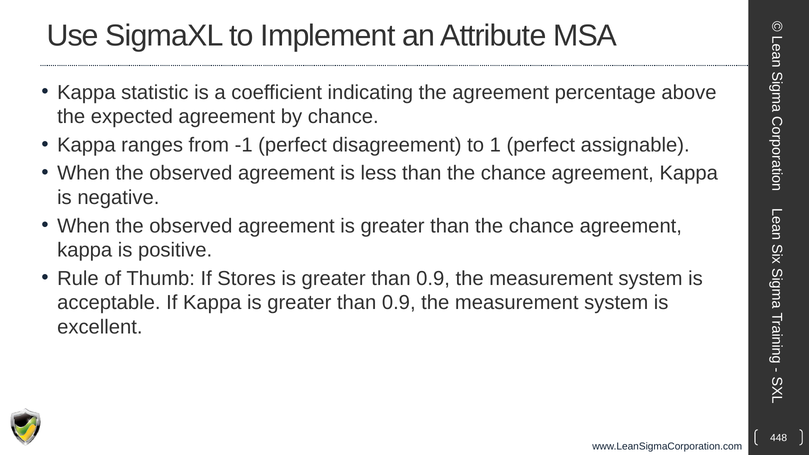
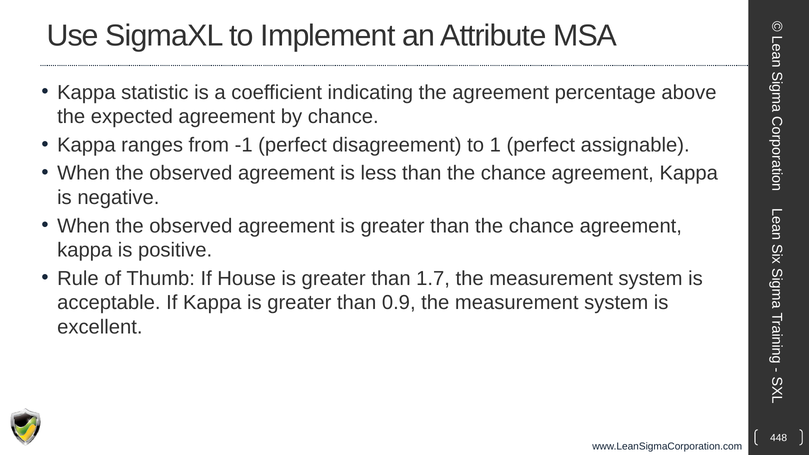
Stores: Stores -> House (247, 278)
0.9: 0.9 -> 1.7 (433, 278)
